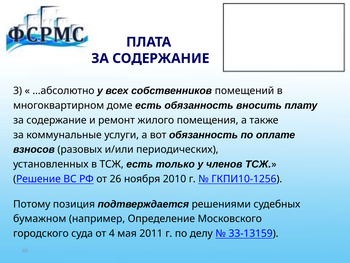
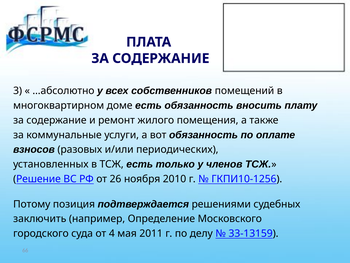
бумажном: бумажном -> заключить (40, 218)
